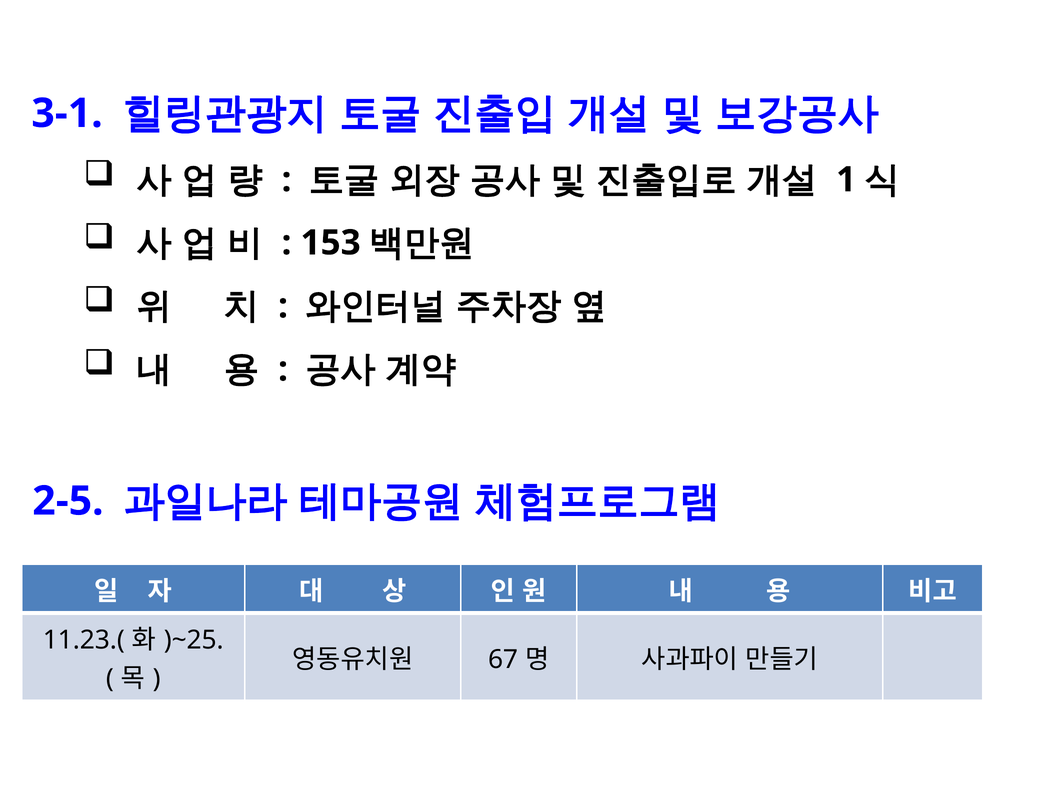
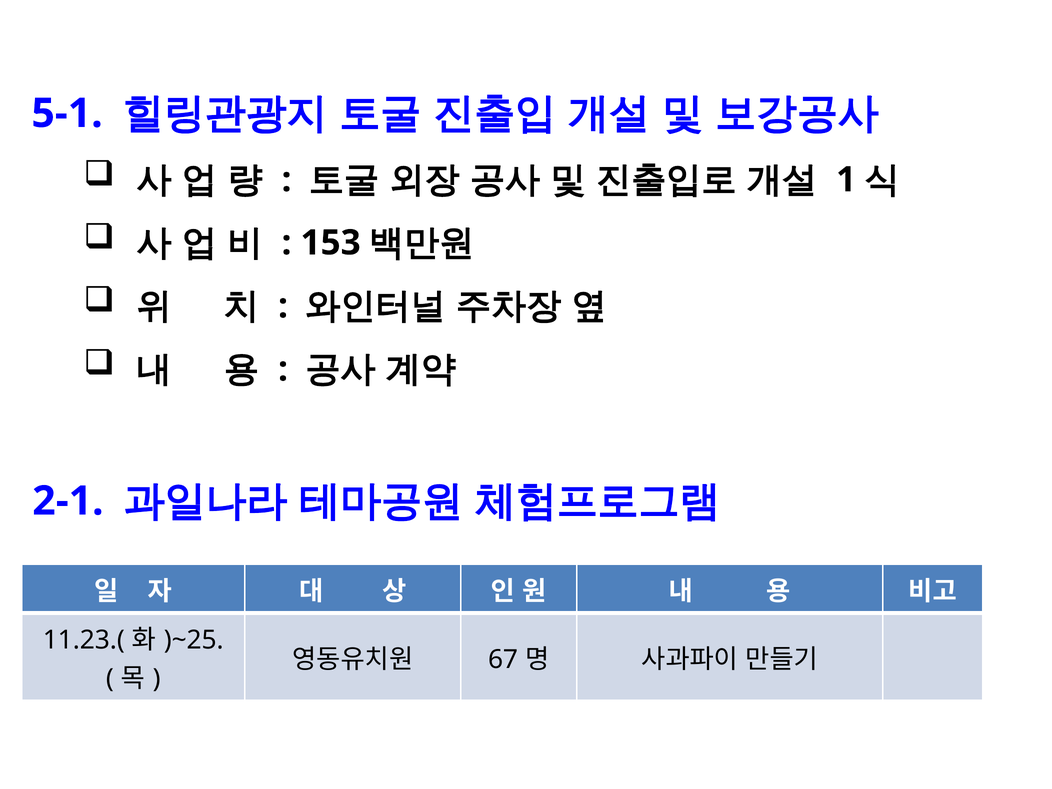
3-1: 3-1 -> 5-1 (67, 113)
2-5: 2-5 -> 2-1 (68, 501)
